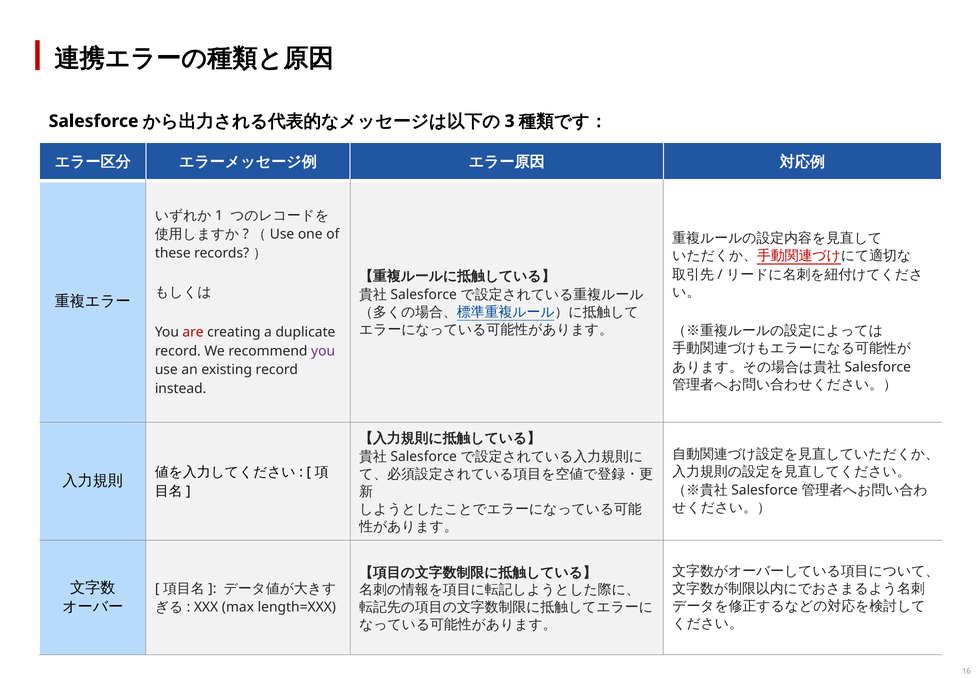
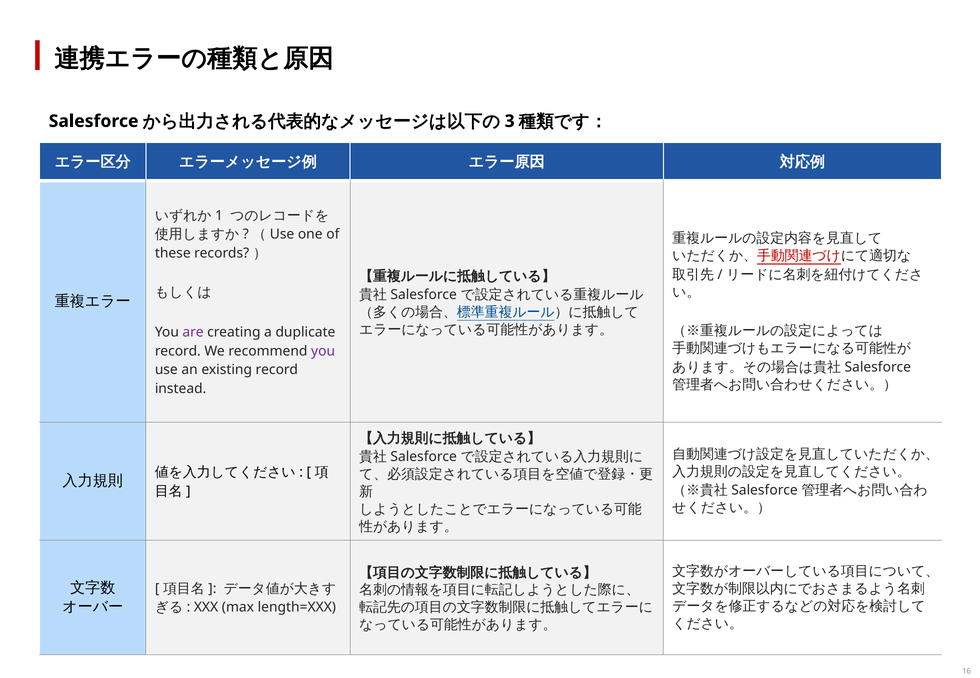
are colour: red -> purple (193, 332)
